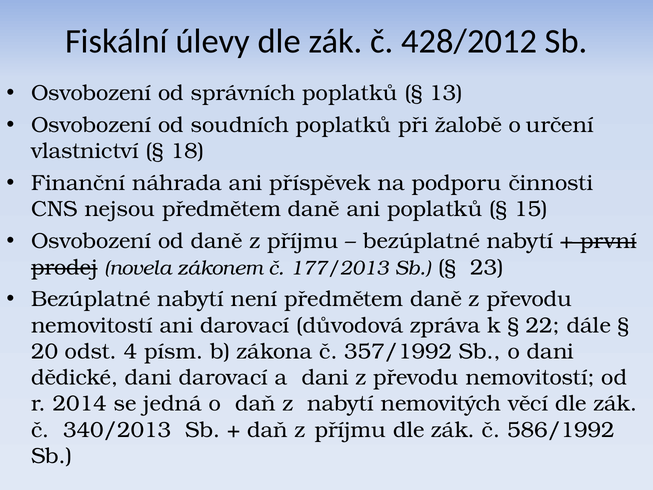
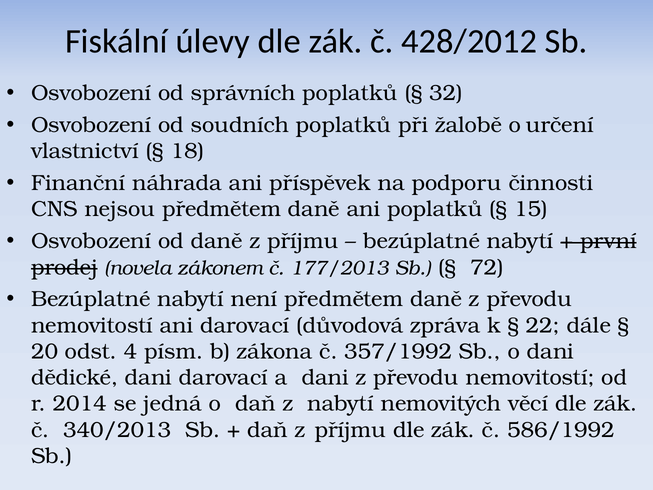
13: 13 -> 32 (446, 93)
23: 23 -> 72 (487, 267)
